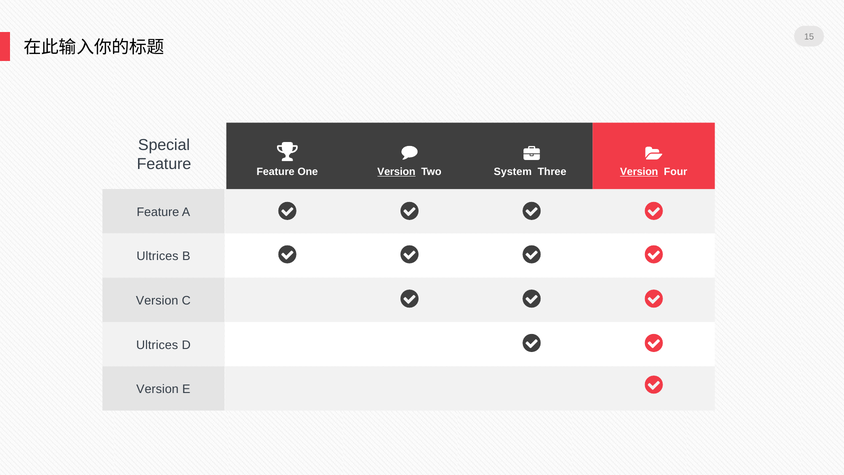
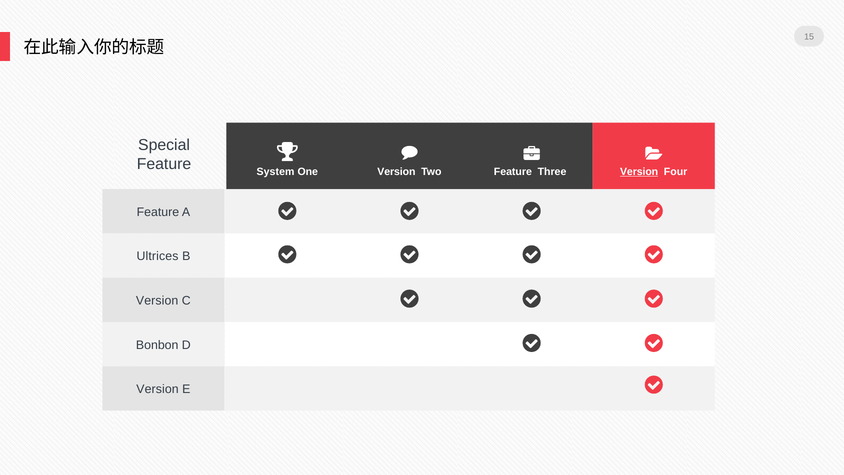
Feature System: System -> Feature (513, 172)
Feature: Feature -> System (276, 172)
Version underline: present -> none (396, 172)
Ultrices: Ultrices -> Bonbon (157, 345)
